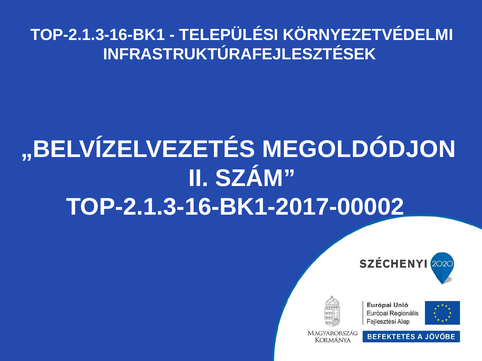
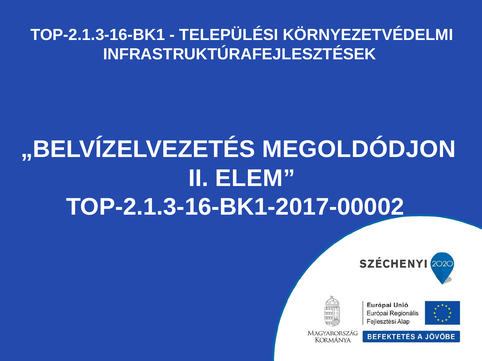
SZÁM: SZÁM -> ELEM (255, 178)
